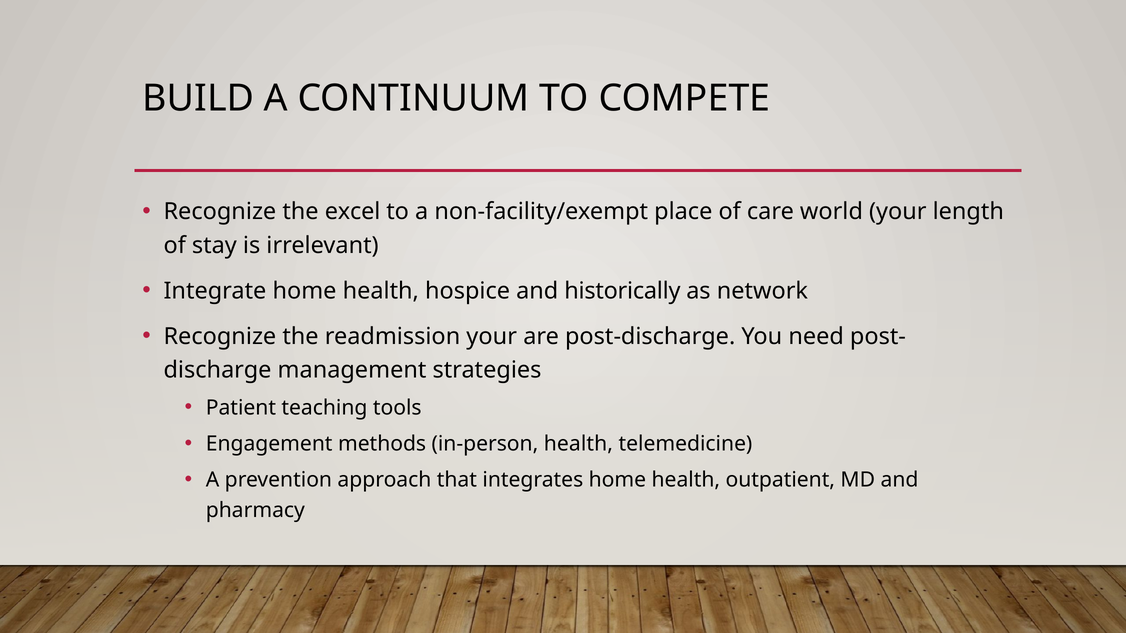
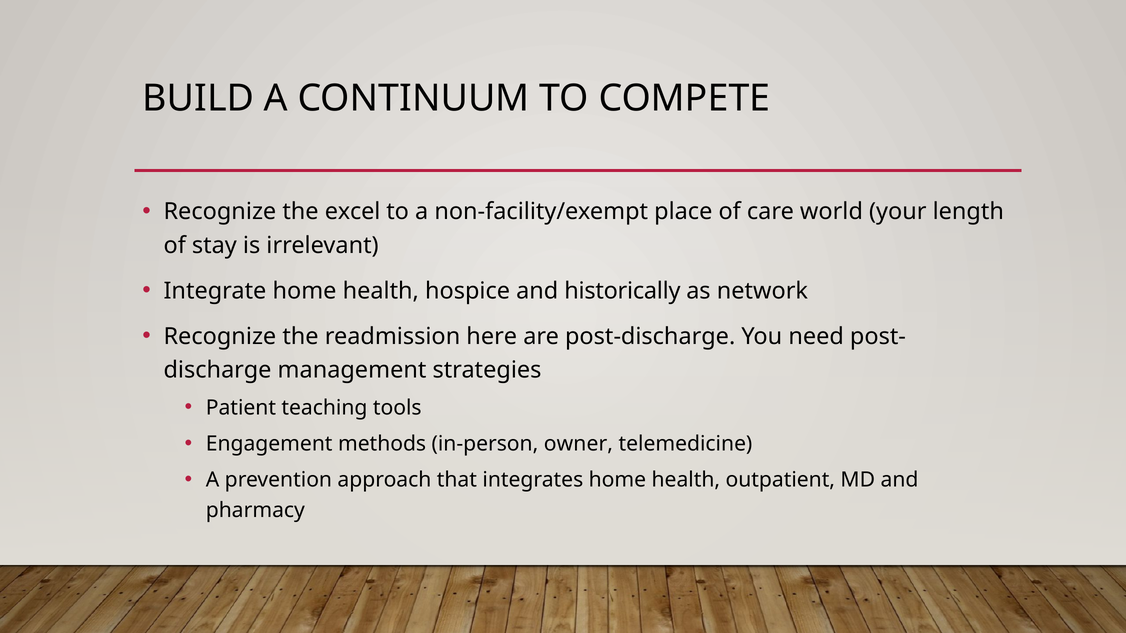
readmission your: your -> here (492, 337)
in-person health: health -> owner (578, 444)
